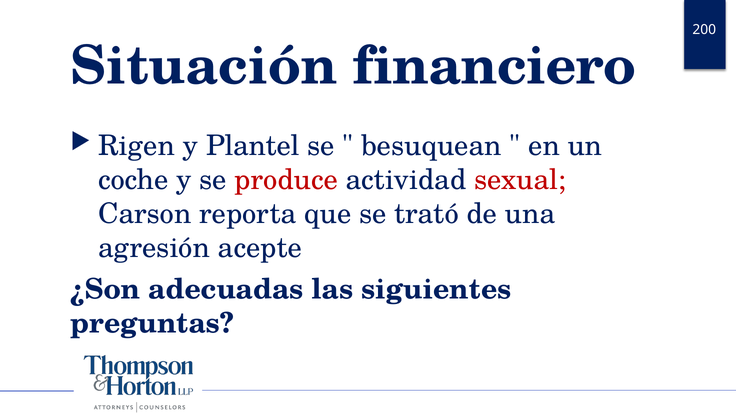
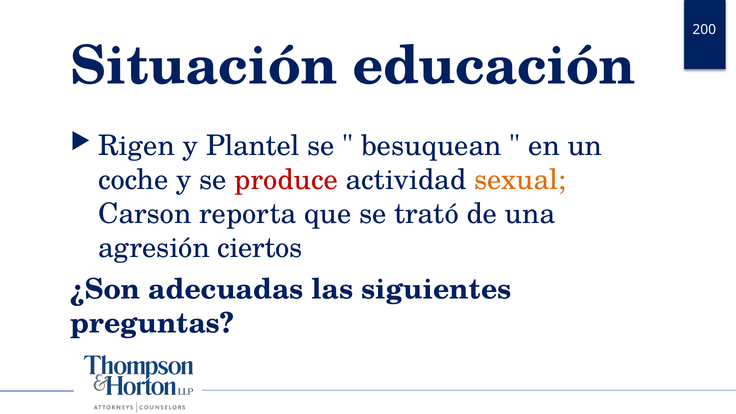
financiero: financiero -> educación (494, 66)
sexual colour: red -> orange (520, 180)
acepte: acepte -> ciertos (260, 248)
